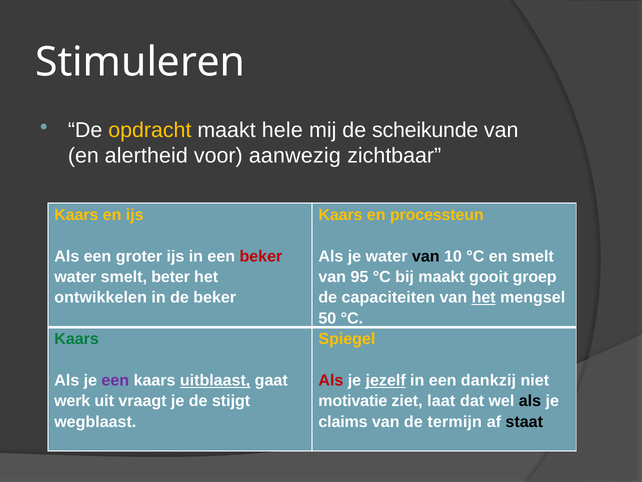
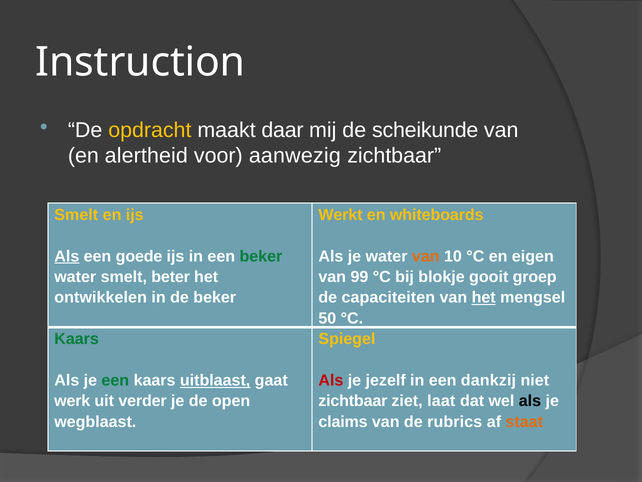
Stimuleren: Stimuleren -> Instruction (140, 62)
hele: hele -> daar (283, 130)
Kaars: Kaars -> Smelt (76, 215)
Kaars: Kaars -> Werkt (340, 215)
processteun: processteun -> whiteboards (437, 215)
Als underline: none -> present (67, 256)
groter: groter -> goede (139, 256)
beker colour: red -> green (261, 256)
van colour: black -> orange (426, 256)
en smelt: smelt -> eigen (533, 256)
95: 95 -> 99 (359, 277)
bij maakt: maakt -> blokje (442, 277)
een colour: purple -> green (115, 380)
jezelf underline: present -> none (386, 380)
vraagt: vraagt -> verder (143, 401)
stijgt: stijgt -> open (231, 401)
motivatie: motivatie -> zichtbaar (353, 401)
termijn: termijn -> rubrics (455, 421)
staat colour: black -> orange (524, 421)
